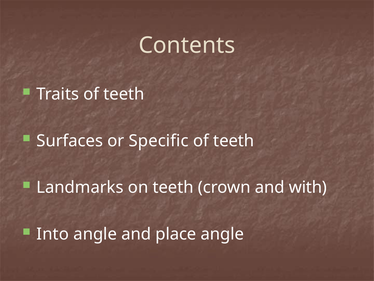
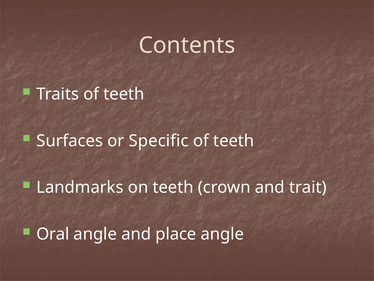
with: with -> trait (308, 187)
Into: Into -> Oral (53, 234)
